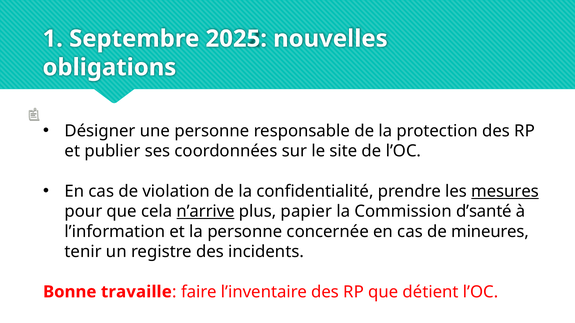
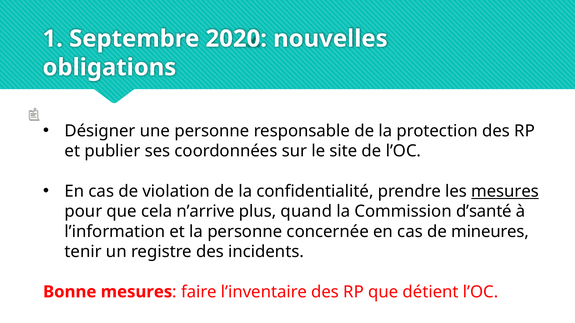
2025: 2025 -> 2020 (236, 39)
n’arrive underline: present -> none (206, 212)
papier: papier -> quand (306, 212)
Bonne travaille: travaille -> mesures (136, 292)
